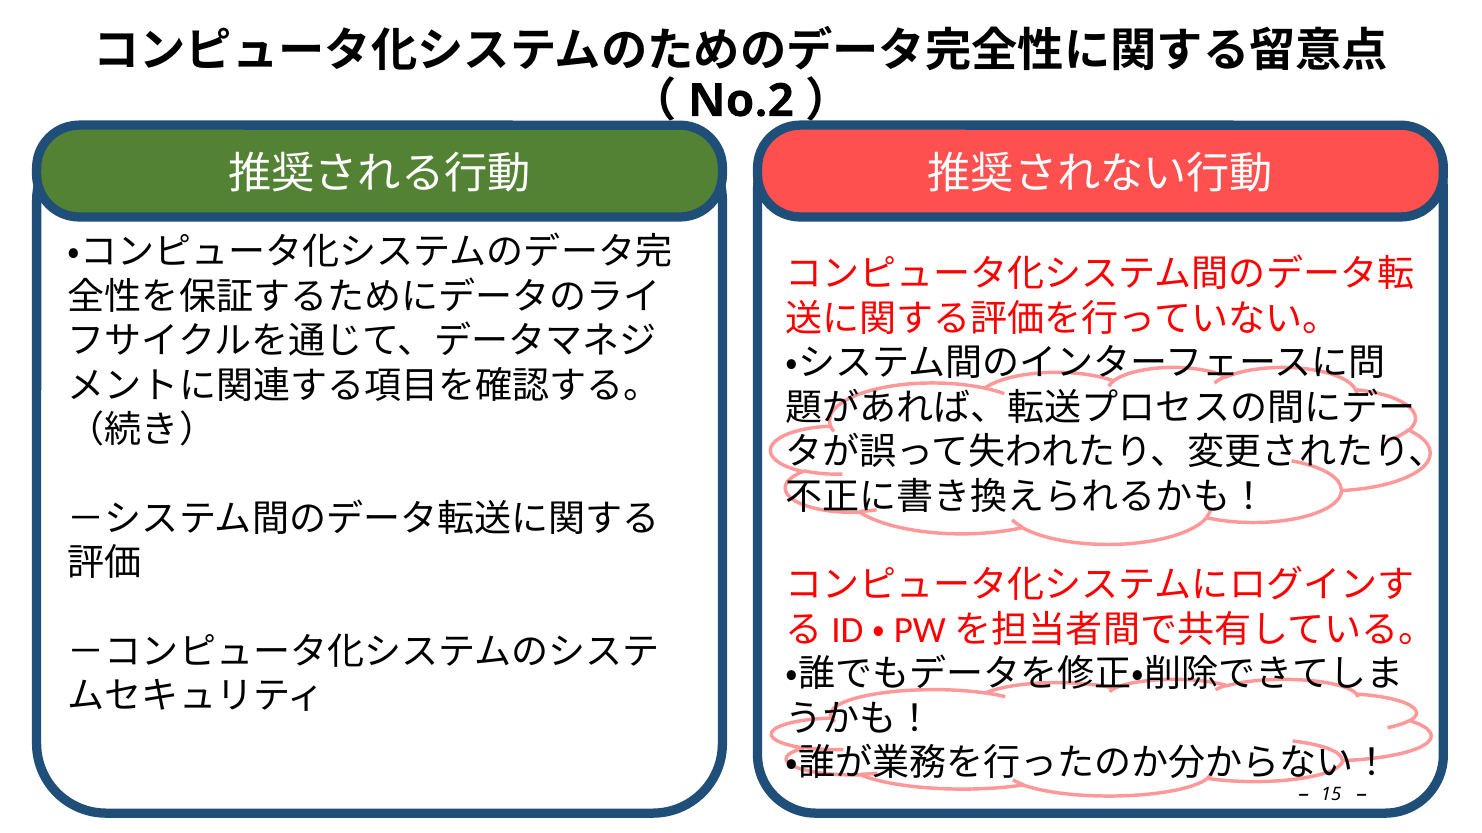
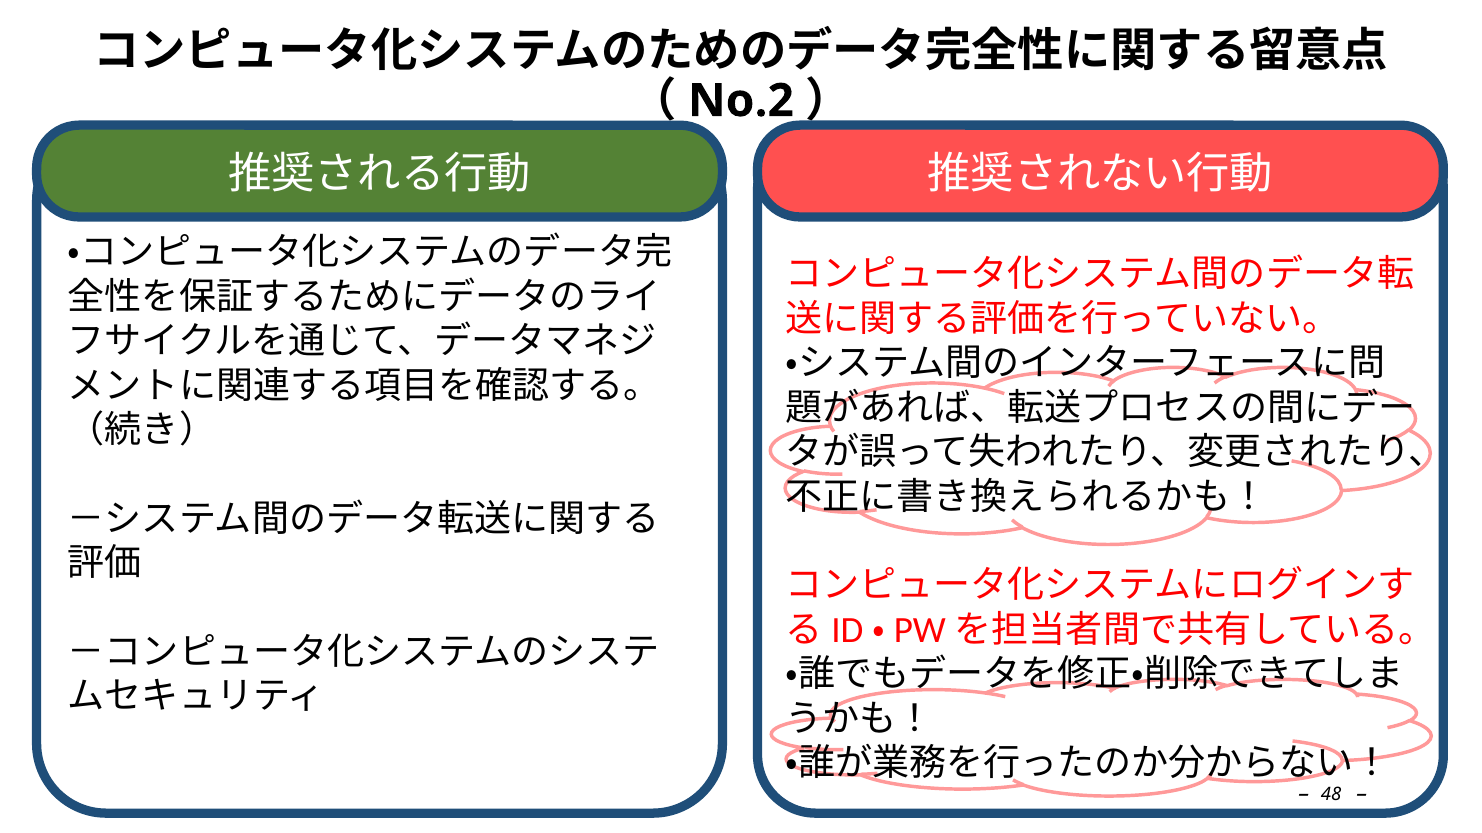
15: 15 -> 48 (1331, 795)
